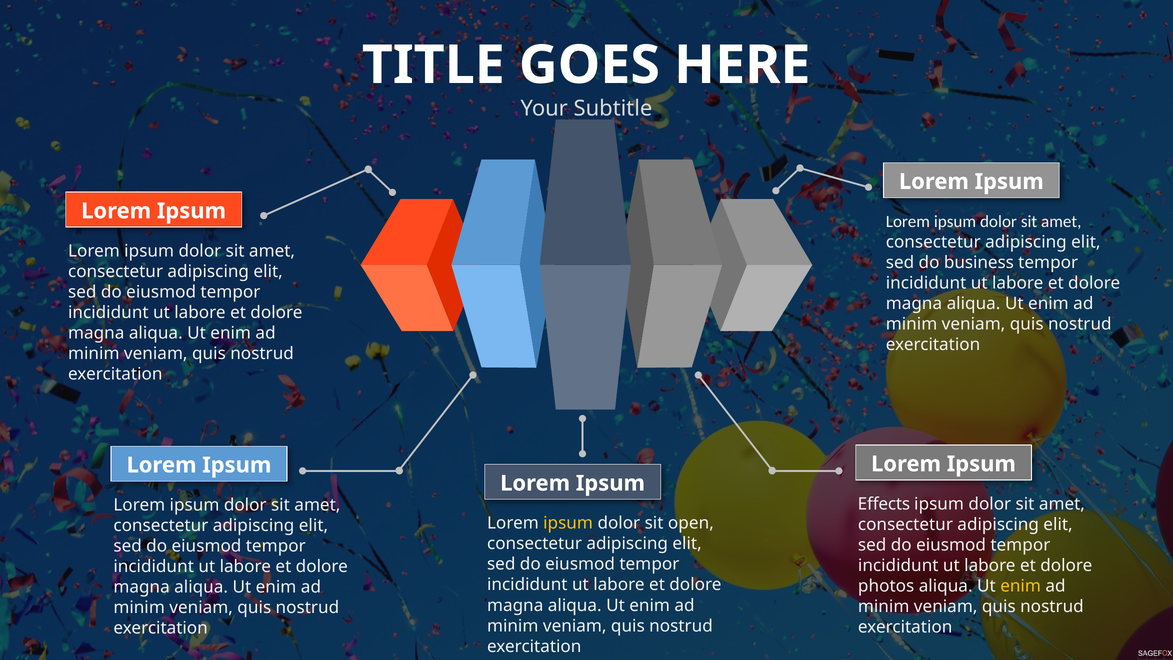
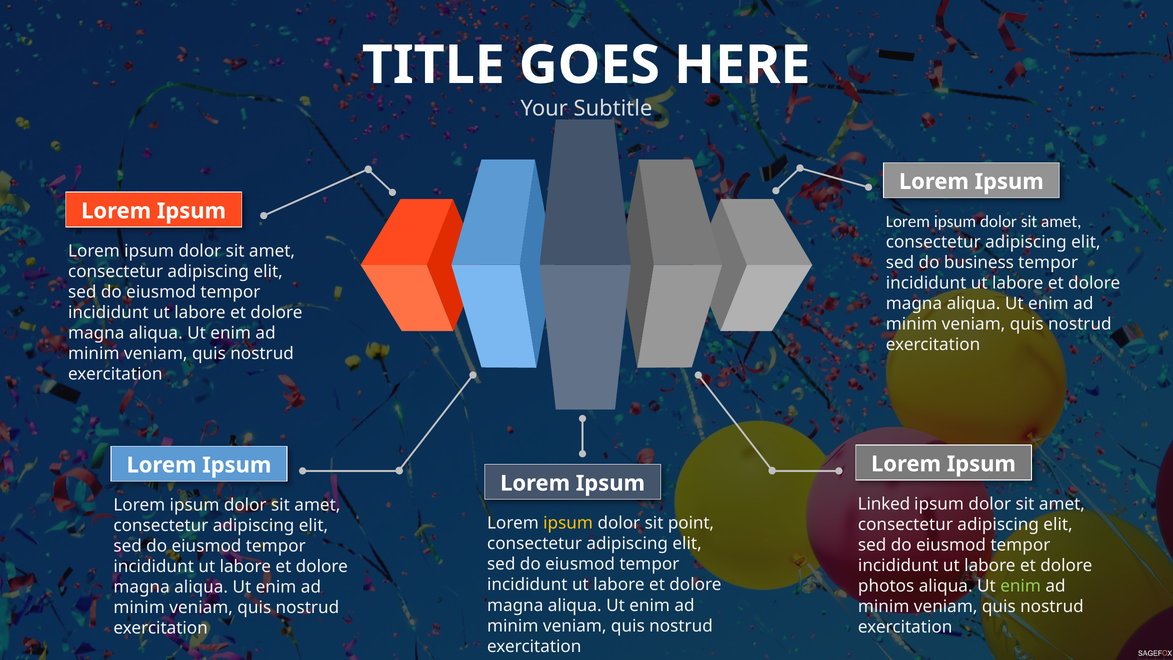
Effects: Effects -> Linked (884, 504)
open: open -> point (691, 523)
enim colour: yellow -> light green (1021, 586)
